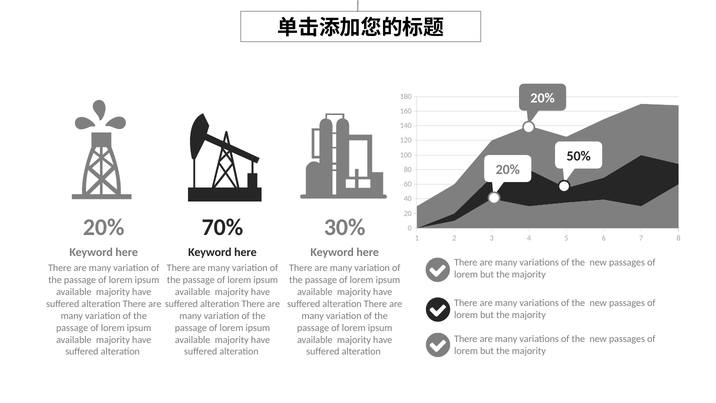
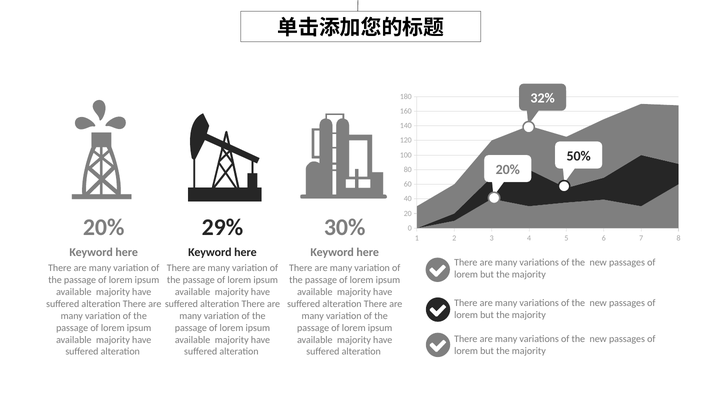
20%: 20% -> 32% (543, 98)
70%: 70% -> 29% (222, 227)
